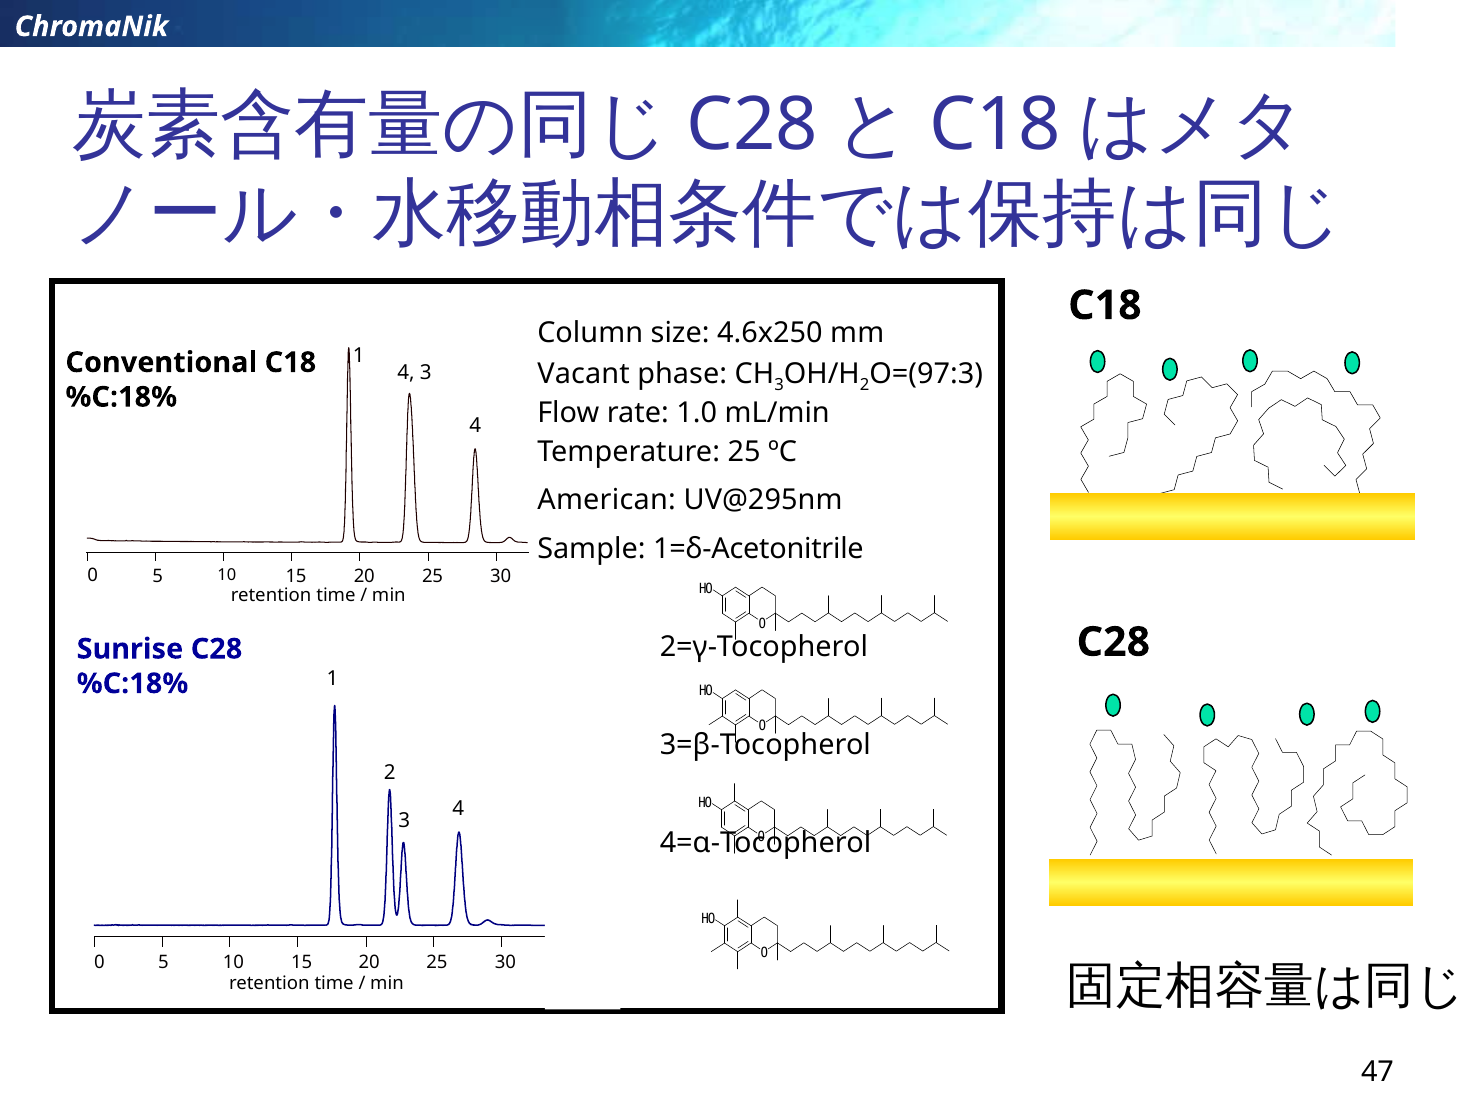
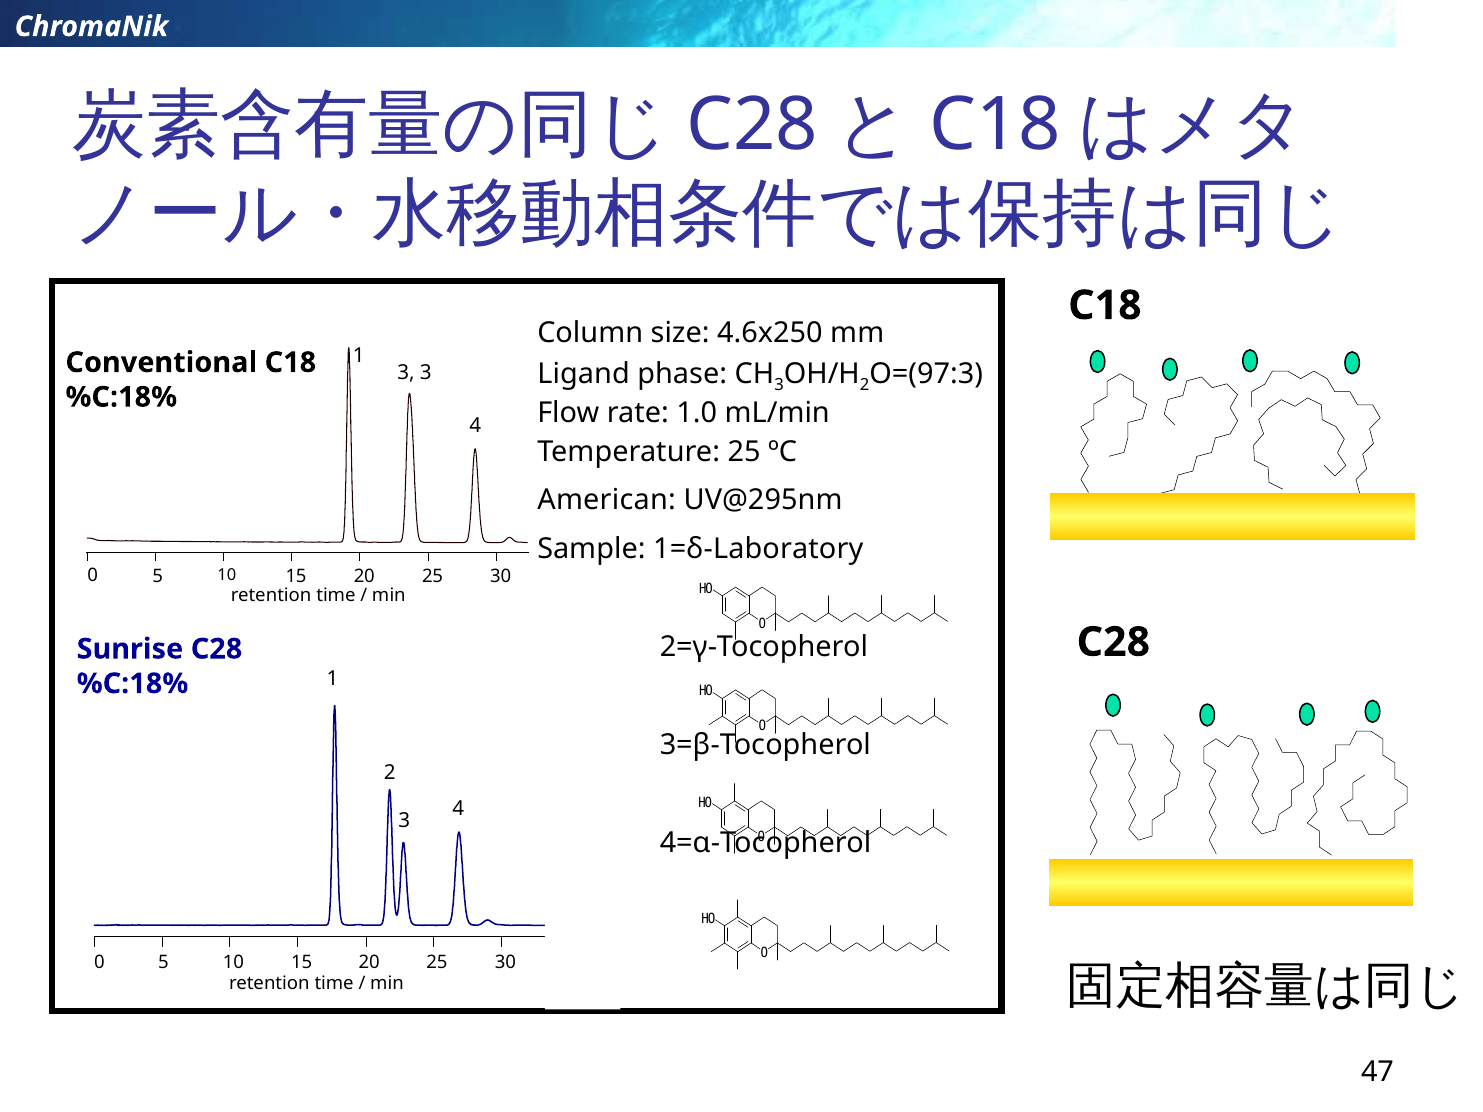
Vacant: Vacant -> Ligand (584, 374)
4: 4 -> 3 (406, 373)
1=δ-Acetonitrile: 1=δ-Acetonitrile -> 1=δ-Laboratory (758, 549)
